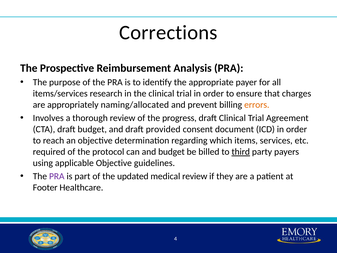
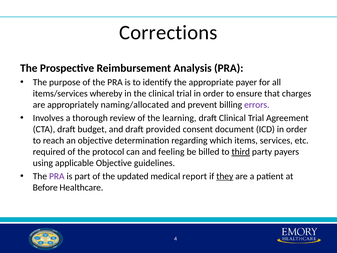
research: research -> whereby (106, 94)
errors colour: orange -> purple (257, 105)
progress: progress -> learning (179, 118)
and budget: budget -> feeling (171, 152)
medical review: review -> report (195, 176)
they underline: none -> present (225, 176)
Footer: Footer -> Before (45, 187)
